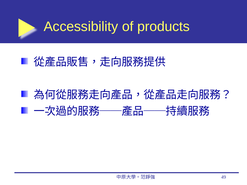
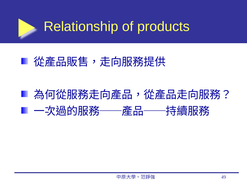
Accessibility: Accessibility -> Relationship (81, 27)
